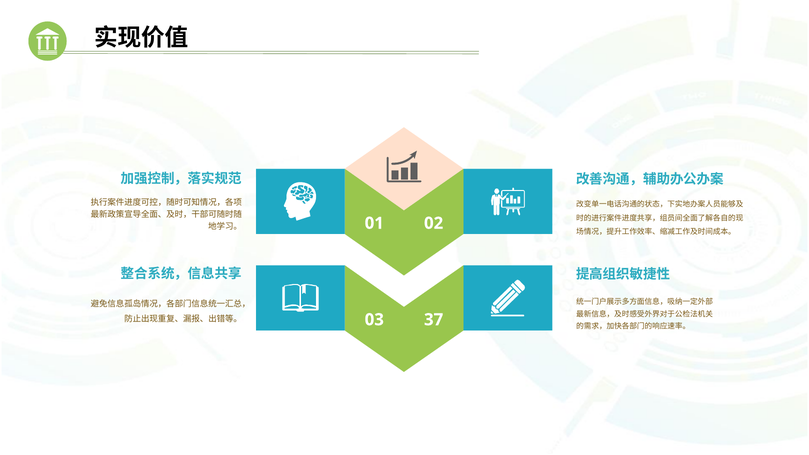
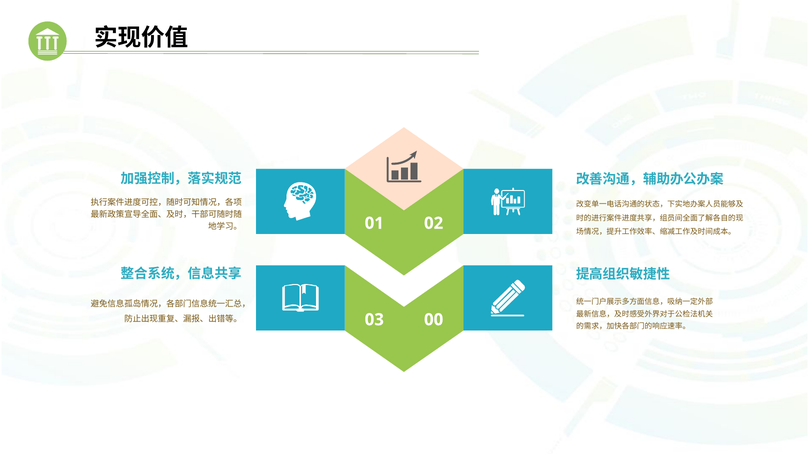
37: 37 -> 00 (434, 320)
